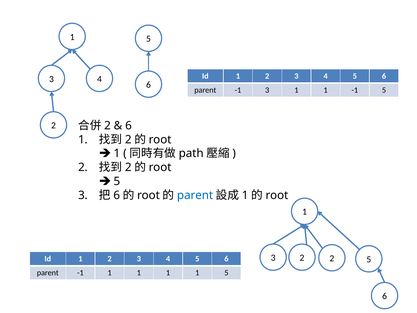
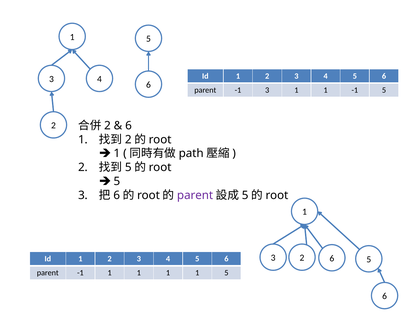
2: 2 -> 5 (128, 167)
parent colour: blue -> purple (195, 195)
1: 1 -> 5 (245, 195)
2 2: 2 -> 6 (332, 258)
